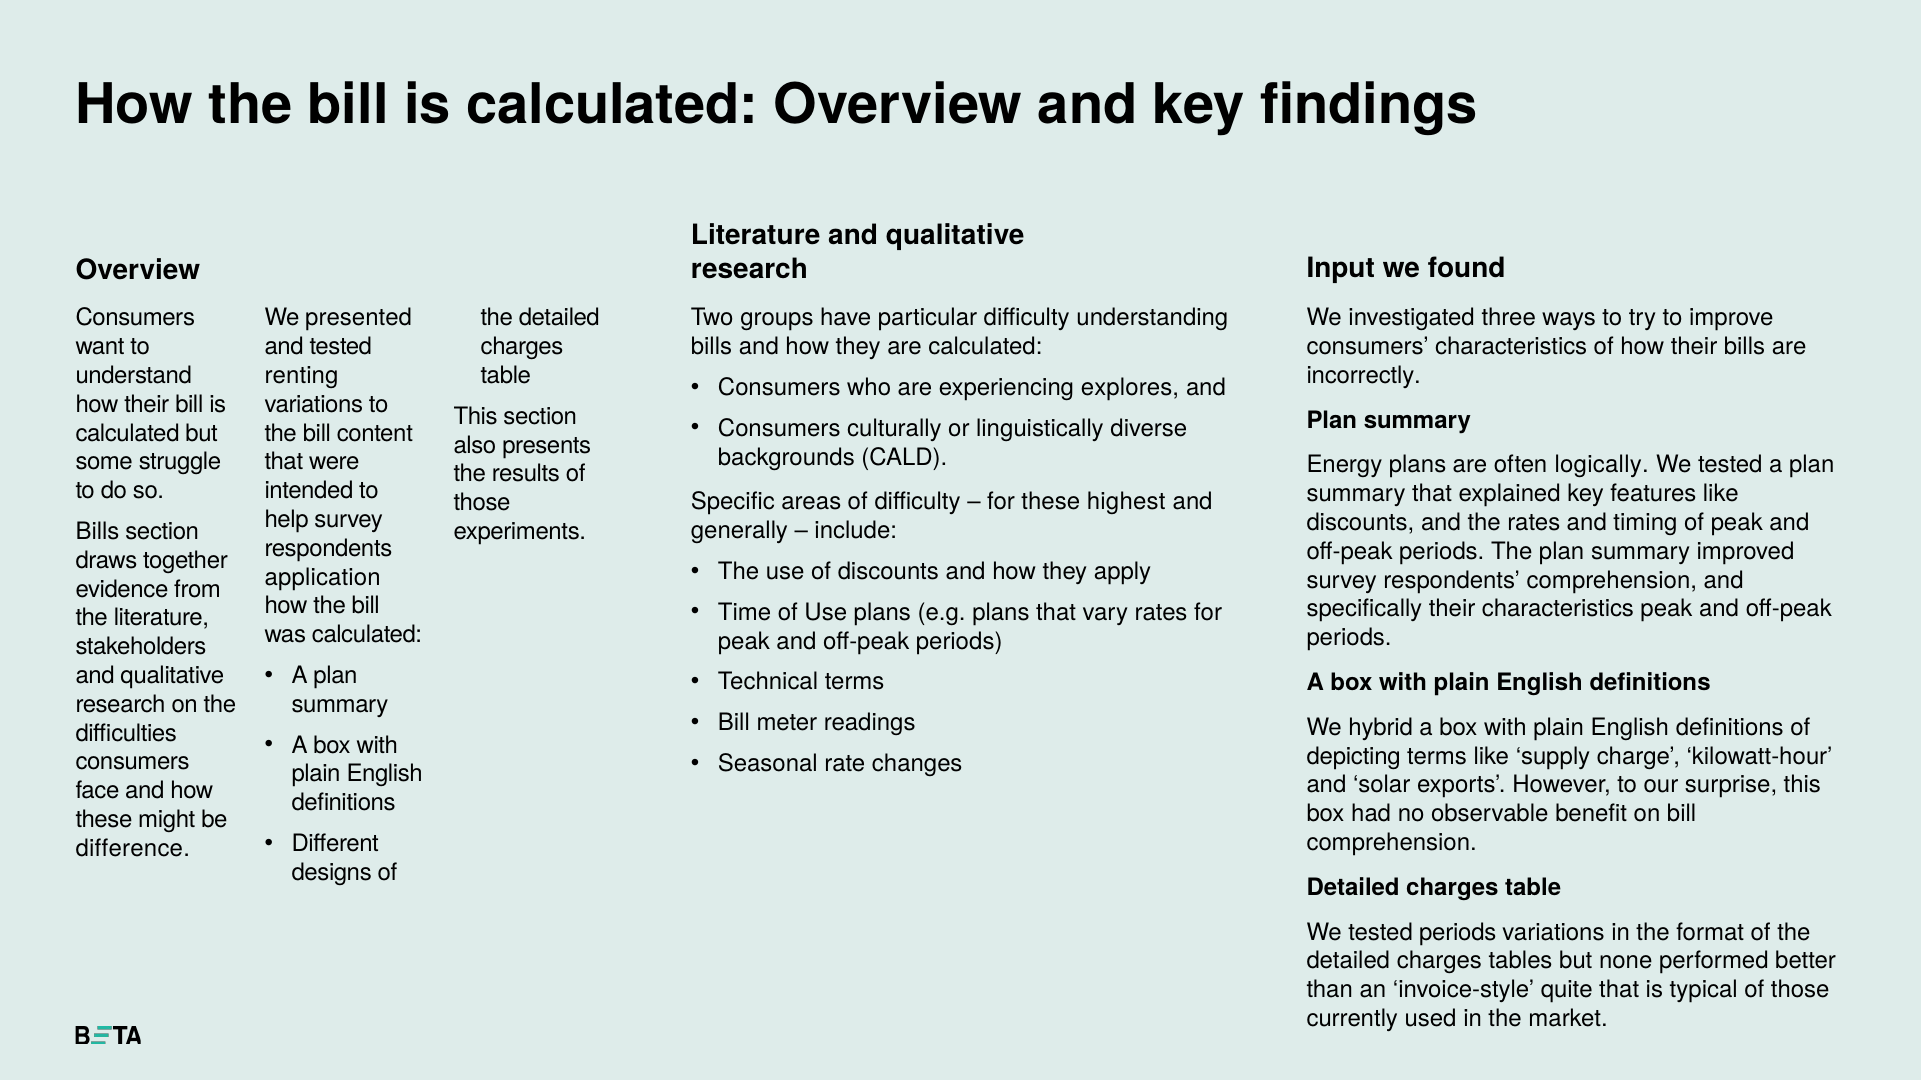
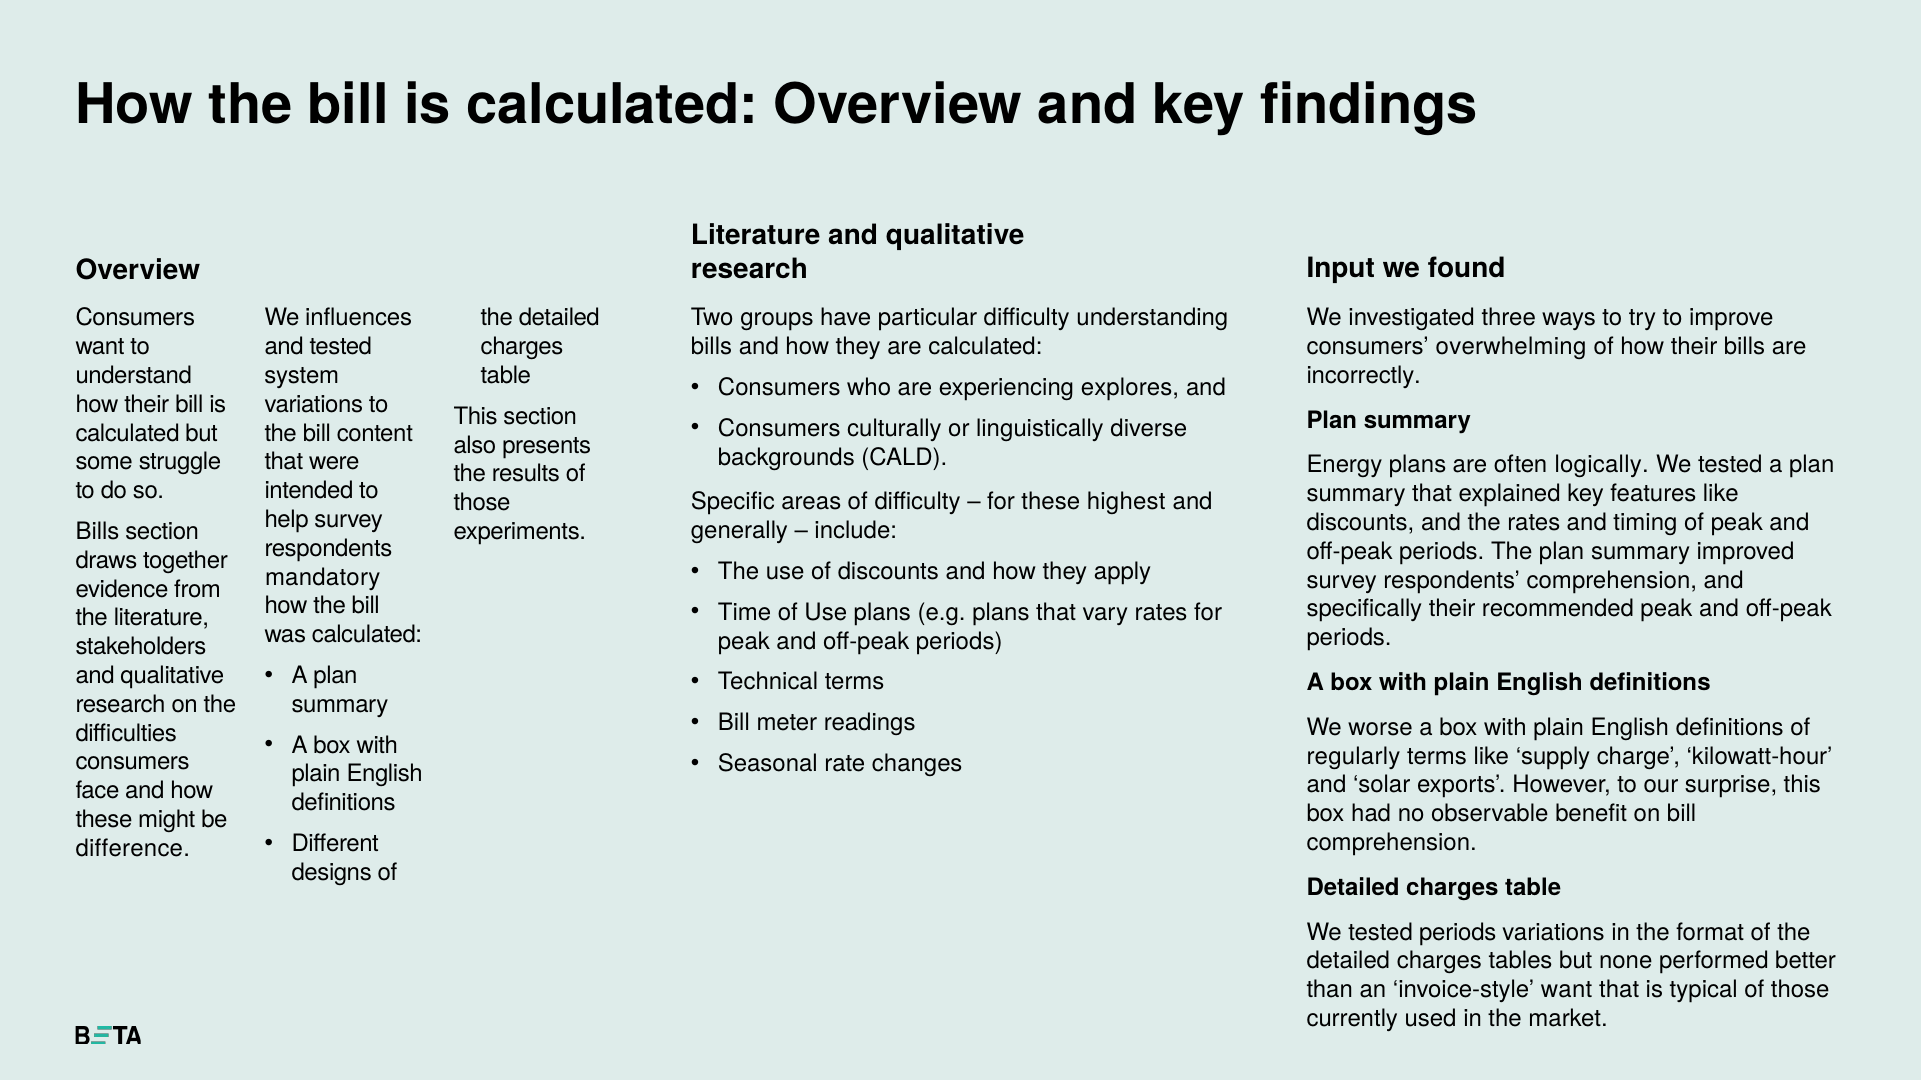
presented: presented -> influences (359, 318)
consumers characteristics: characteristics -> overwhelming (1511, 347)
renting: renting -> system (302, 376)
application: application -> mandatory (323, 577)
their characteristics: characteristics -> recommended (1558, 609)
hybrid: hybrid -> worse (1381, 728)
depicting: depicting -> regularly (1353, 757)
invoice-style quite: quite -> want (1567, 990)
